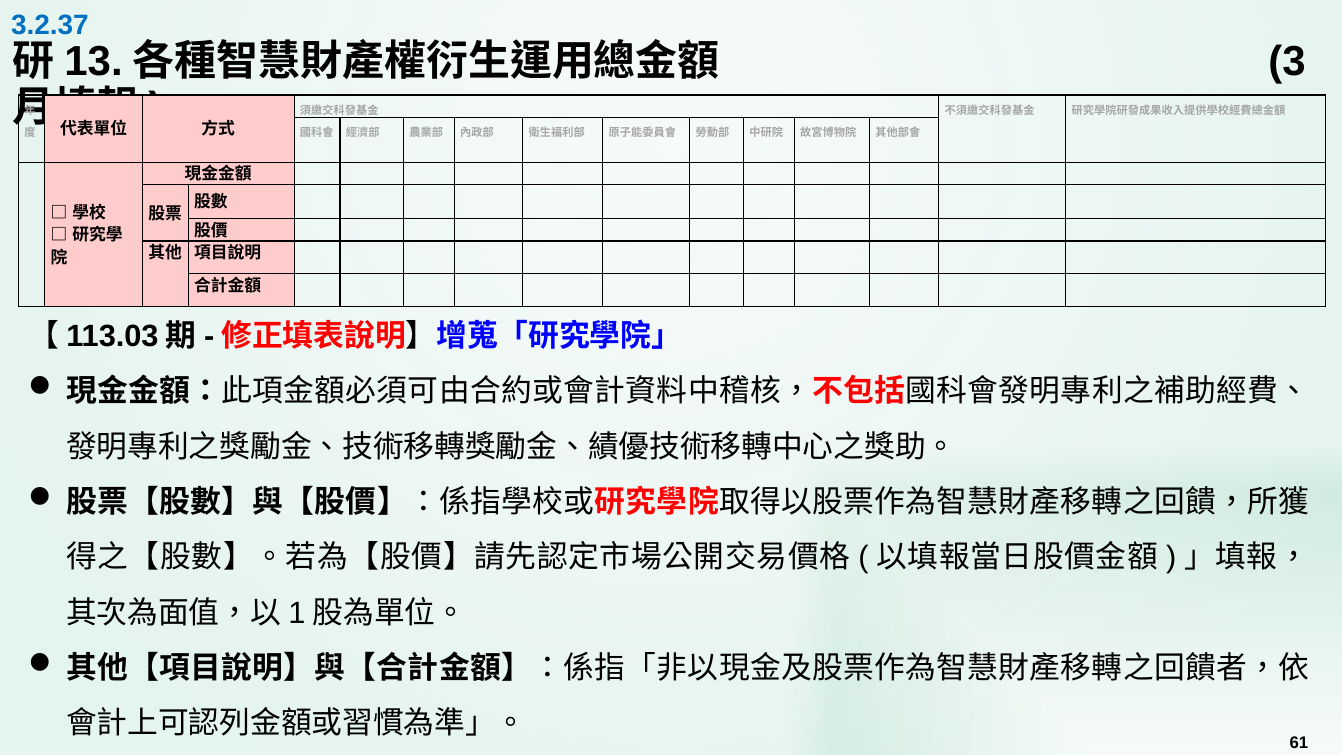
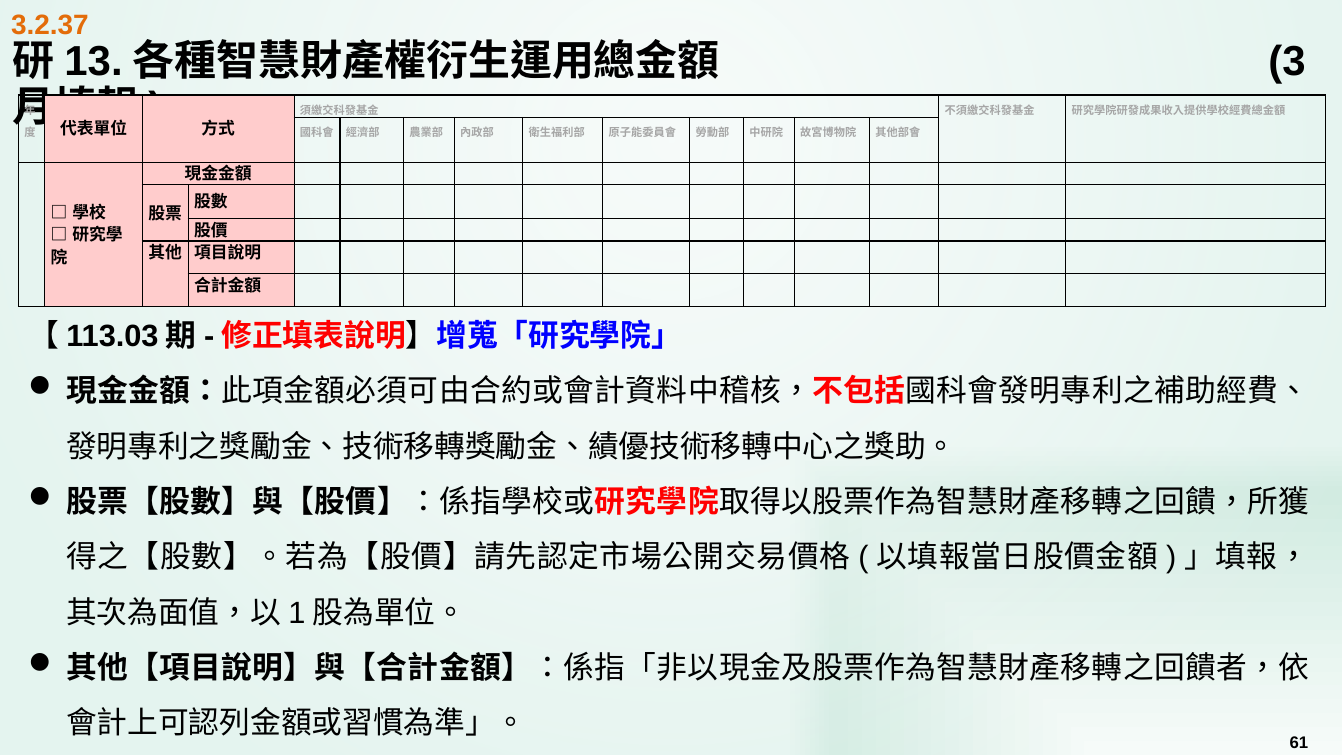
3.2.37 colour: blue -> orange (50, 25)
